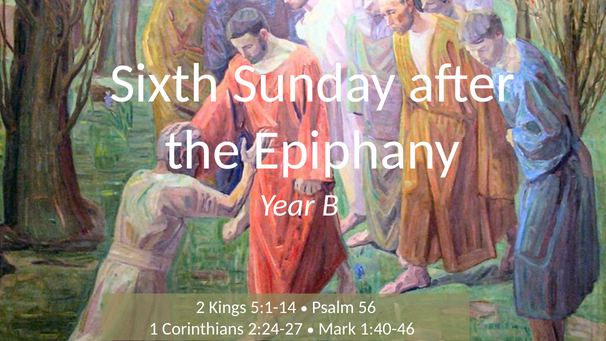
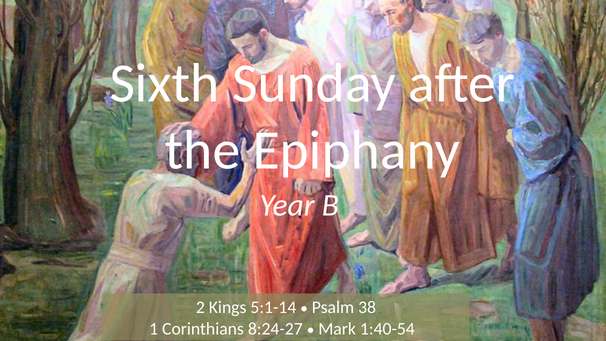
56: 56 -> 38 (367, 308)
2:24-27: 2:24-27 -> 8:24-27 (275, 329)
1:40-46: 1:40-46 -> 1:40-54 (387, 329)
